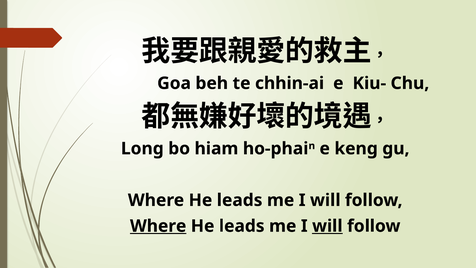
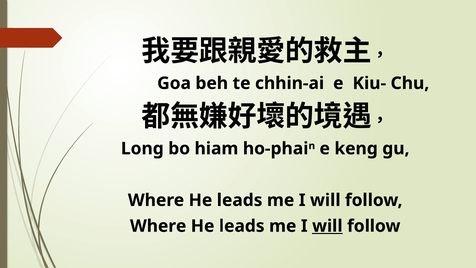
Where underline: present -> none (158, 226)
